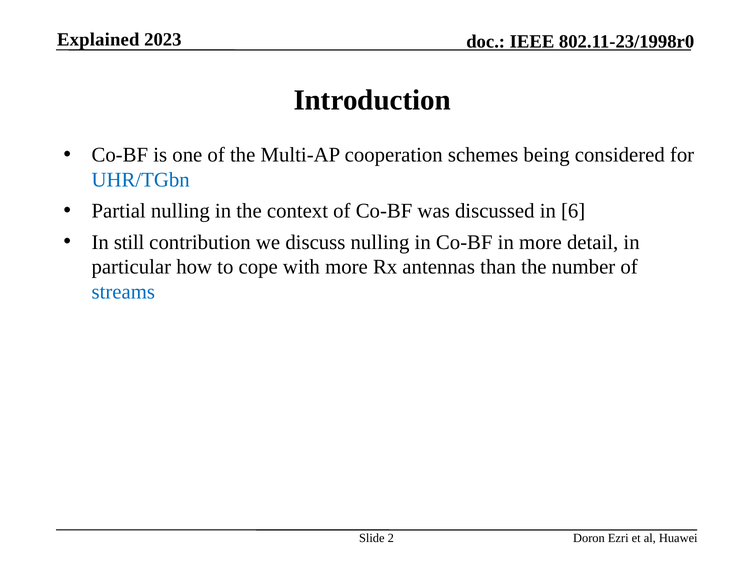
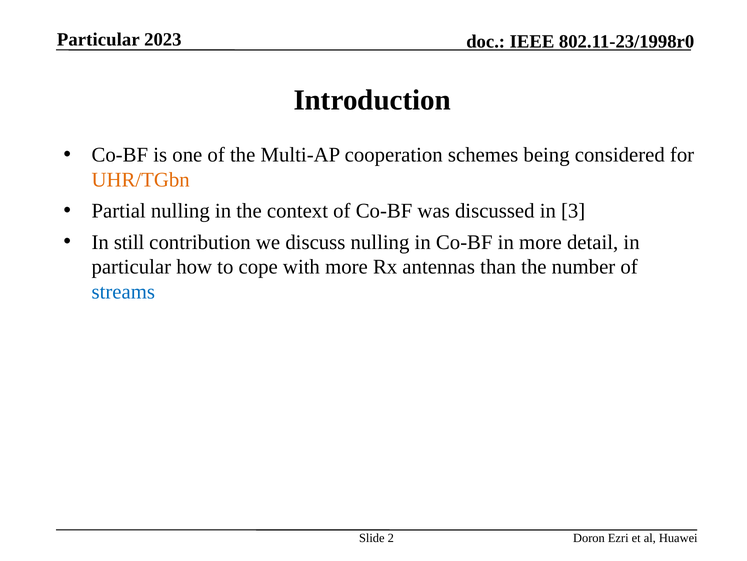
Explained: Explained -> Particular (98, 40)
UHR/TGbn colour: blue -> orange (141, 180)
6: 6 -> 3 (573, 211)
